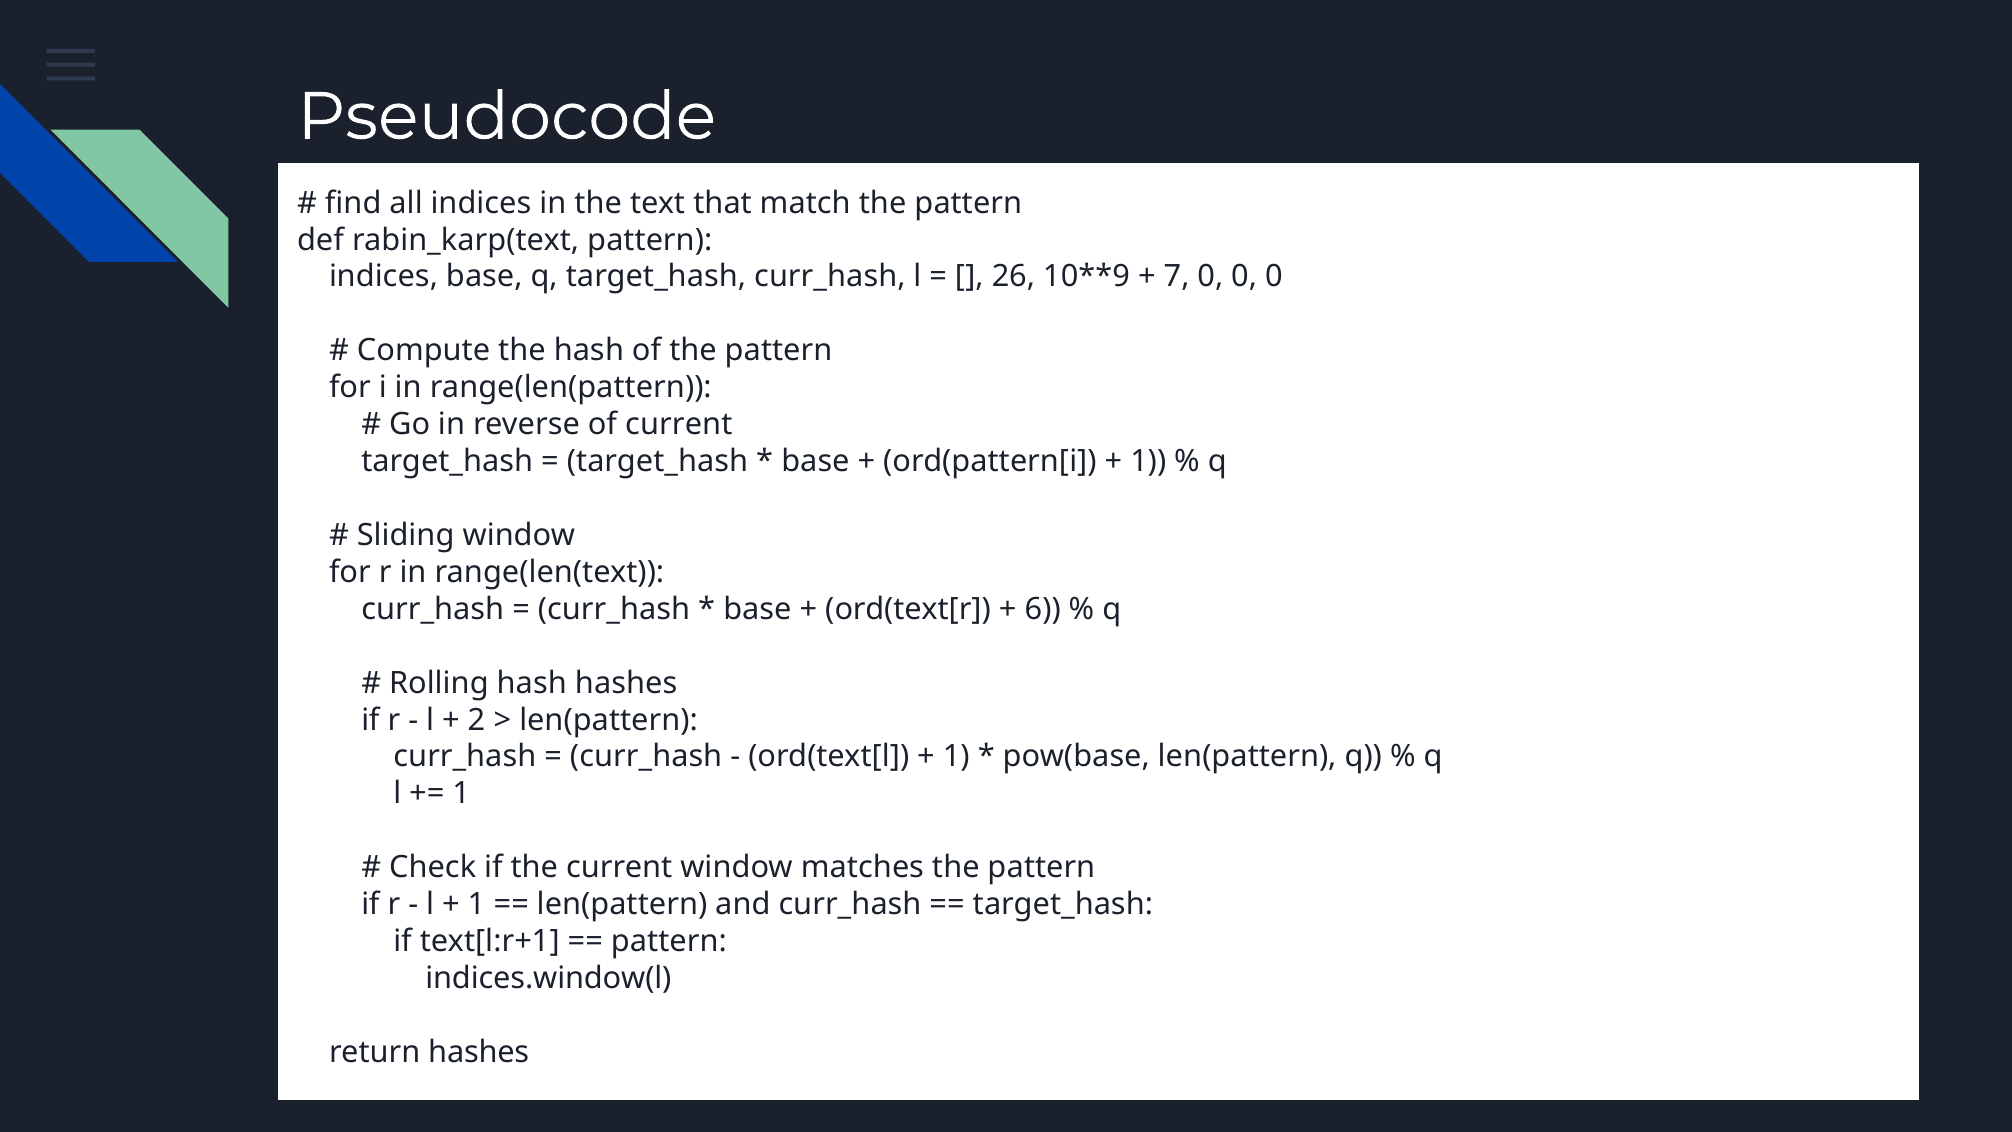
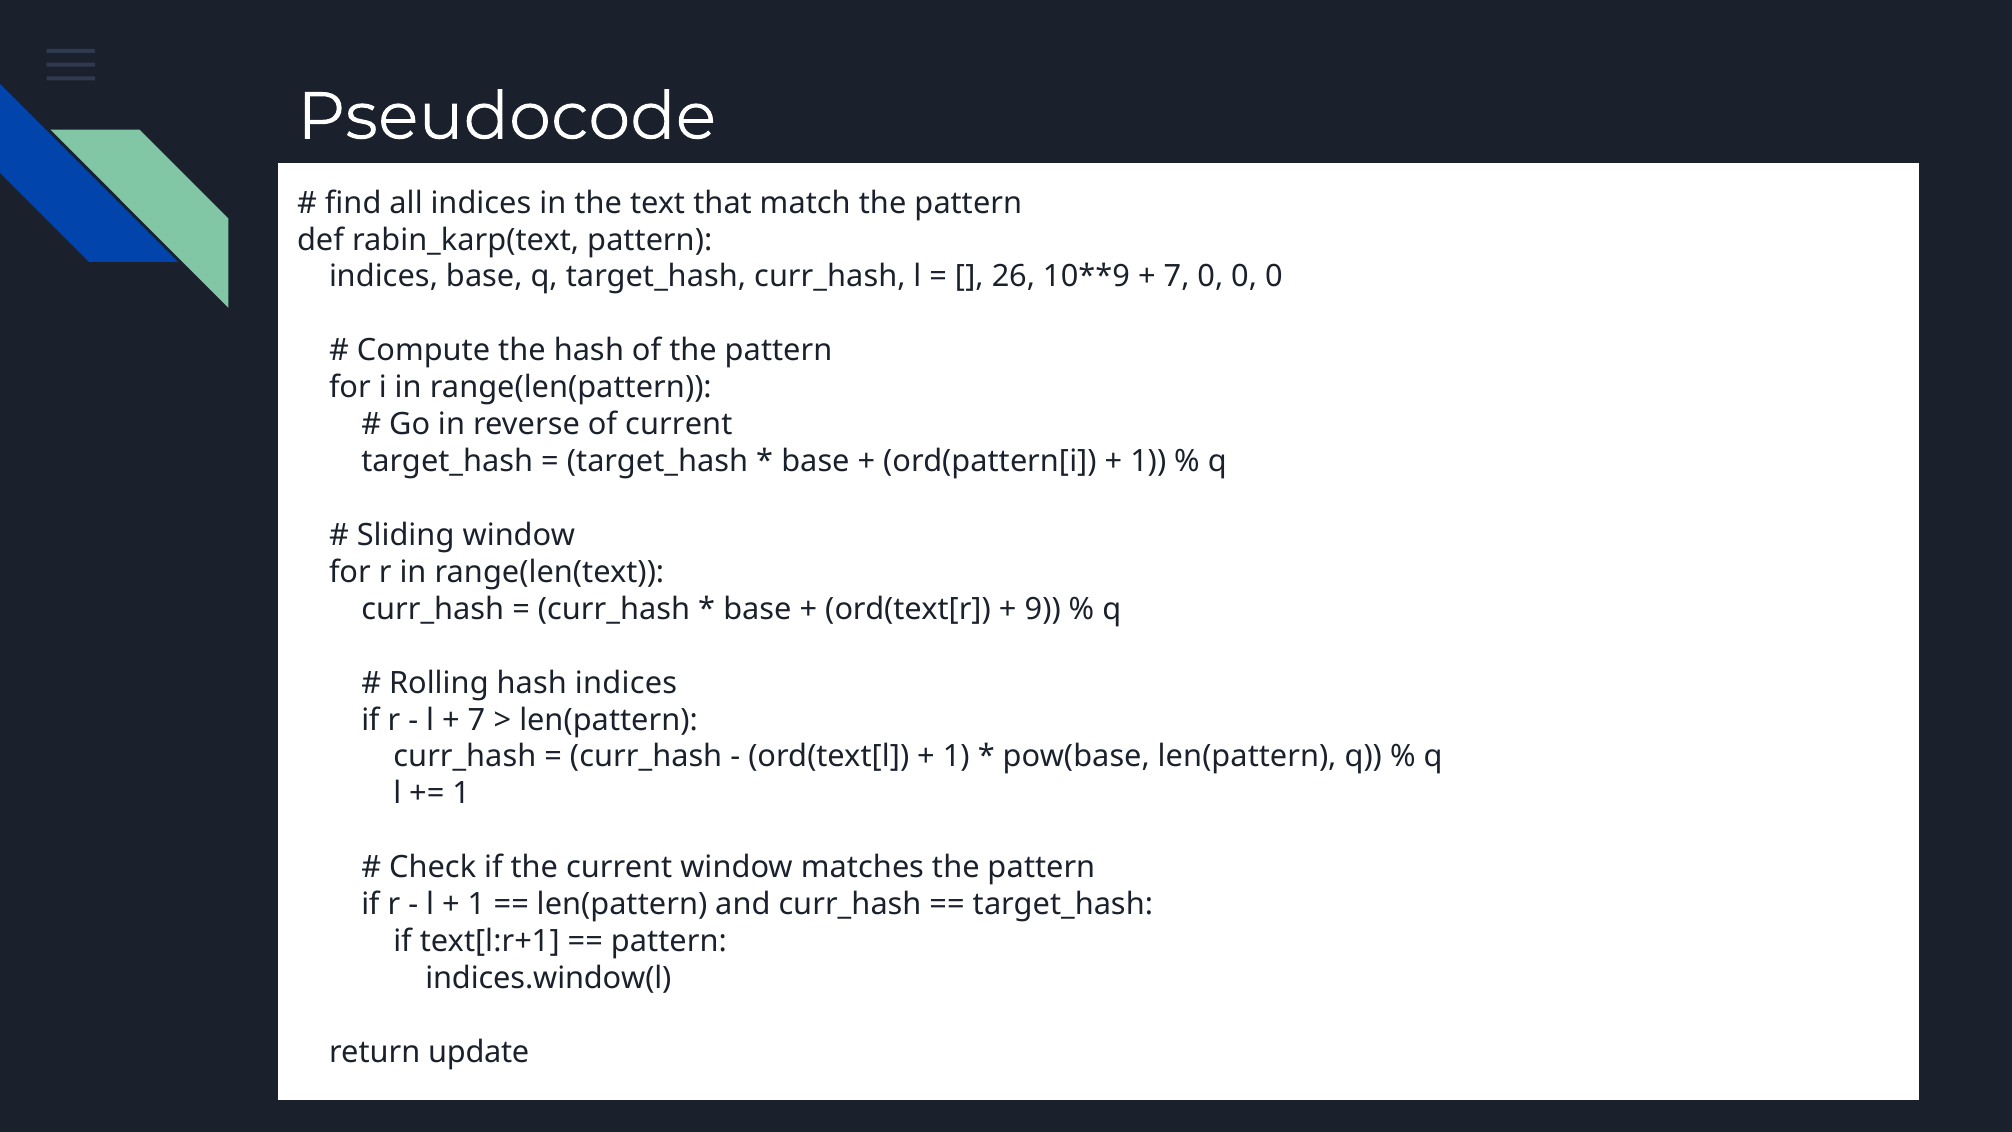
6: 6 -> 9 (1043, 609)
hash hashes: hashes -> indices (626, 683)
2: 2 -> 7 (477, 720)
return hashes: hashes -> update (479, 1052)
